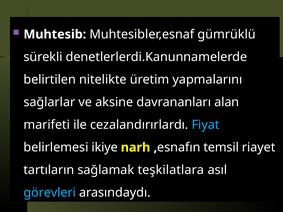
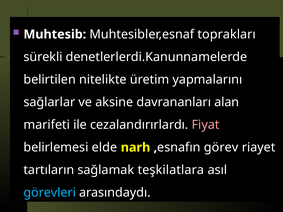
gümrüklü: gümrüklü -> toprakları (227, 34)
Fiyat colour: light blue -> pink (206, 125)
ikiye: ikiye -> elde (104, 148)
temsil: temsil -> görev (221, 148)
